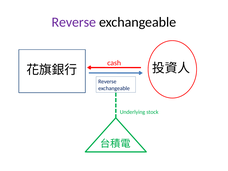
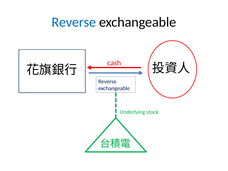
Reverse colour: purple -> blue (74, 22)
